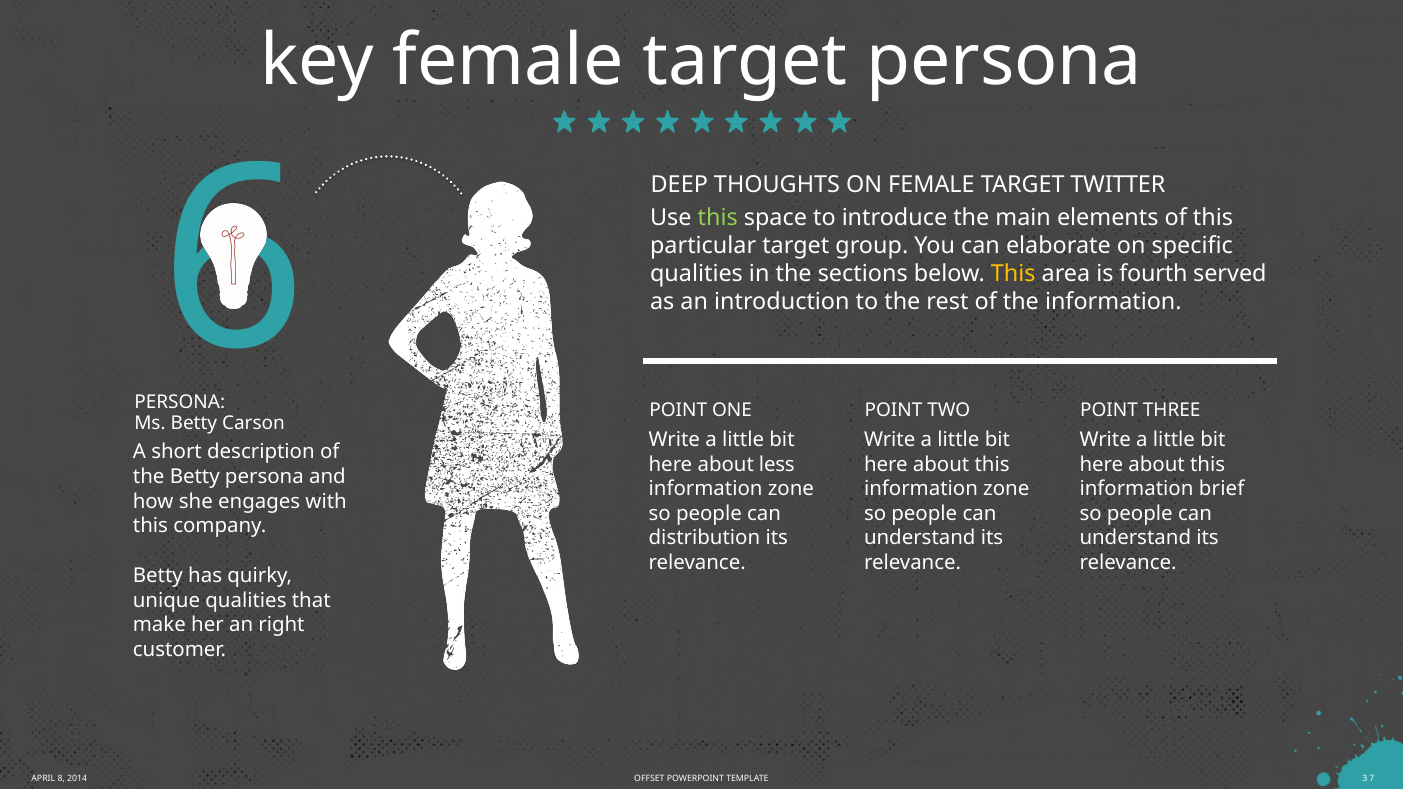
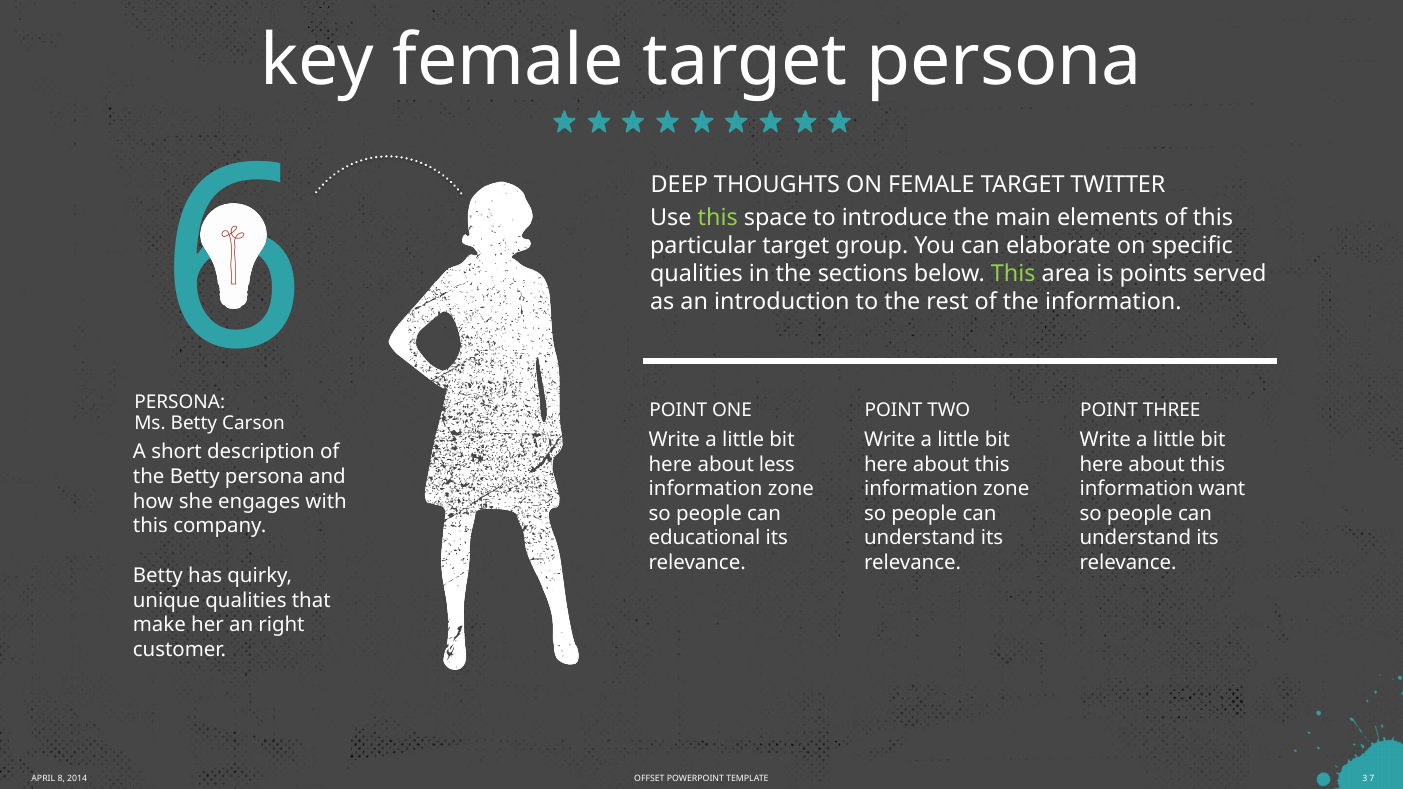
This colour: yellow -> light green (1013, 274)
fourth: fourth -> points (1153, 274)
brief: brief -> want (1222, 489)
distribution: distribution -> educational (704, 538)
